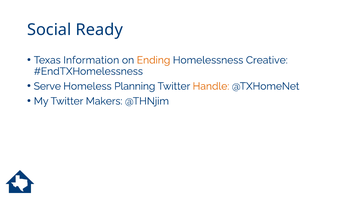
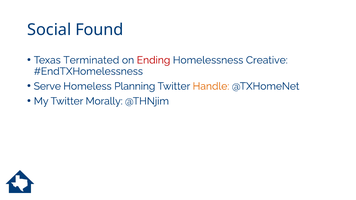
Ready: Ready -> Found (99, 30)
Information: Information -> Terminated (91, 60)
Ending colour: orange -> red (153, 60)
Makers: Makers -> Morally (104, 101)
